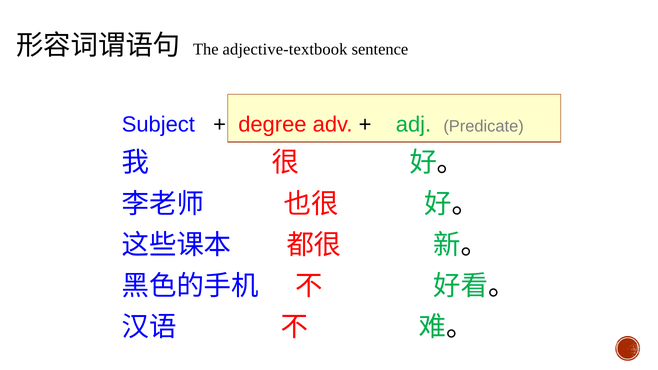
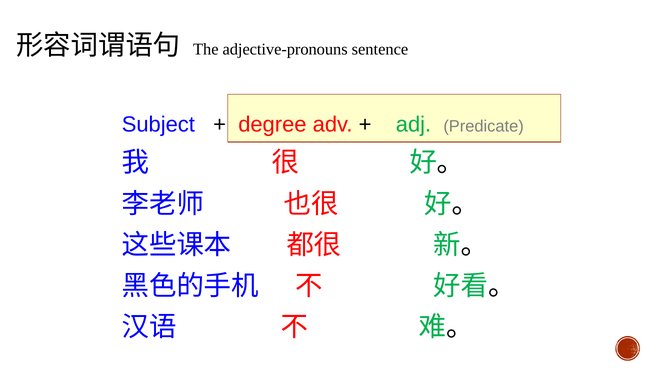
adjective-textbook: adjective-textbook -> adjective-pronouns (285, 49)
